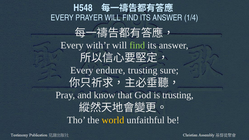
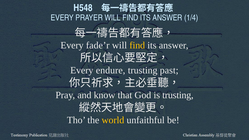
with’r: with’r -> fade’r (98, 45)
find colour: light green -> yellow (137, 45)
sure: sure -> past (169, 70)
